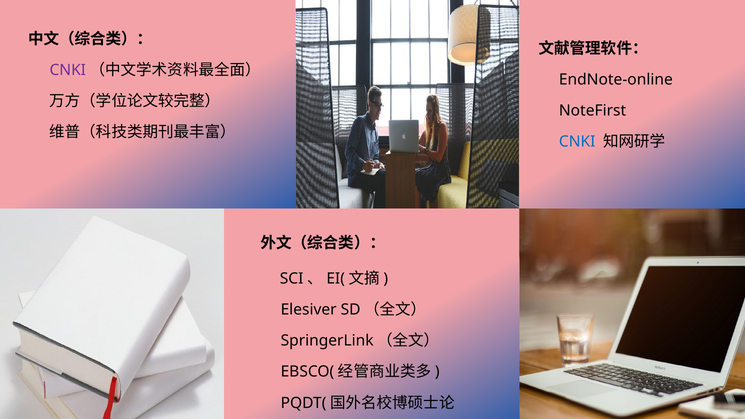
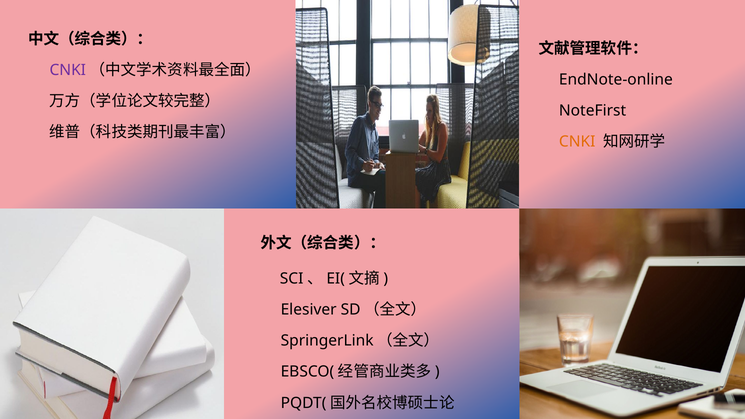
CNKI colour: blue -> orange (577, 142)
